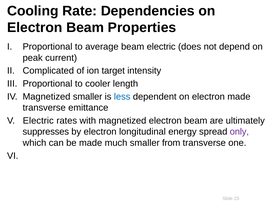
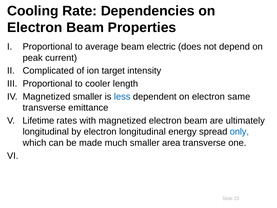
electron made: made -> same (239, 96)
Electric: Electric -> Lifetime (38, 120)
suppresses: suppresses -> longitudinal (46, 132)
only colour: purple -> blue (239, 132)
from: from -> area (171, 143)
